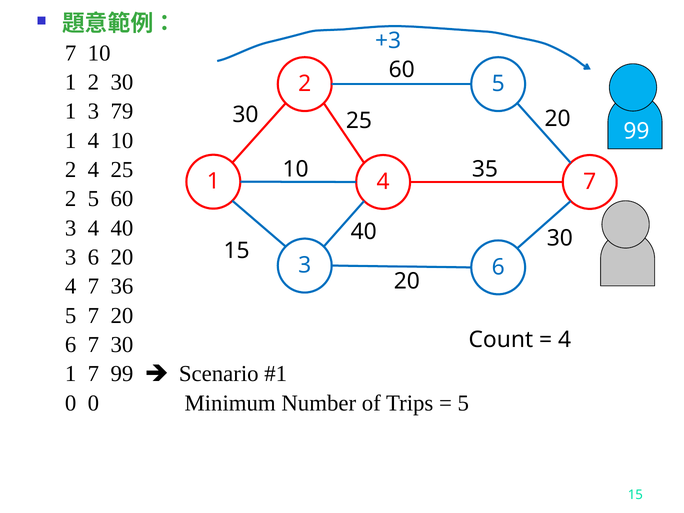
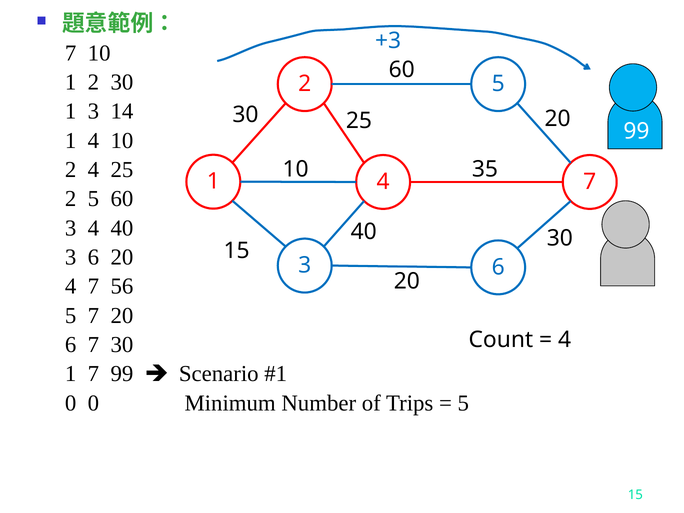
79: 79 -> 14 (122, 111)
36: 36 -> 56 (122, 286)
